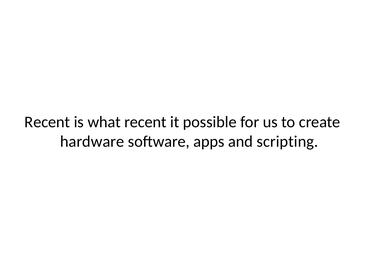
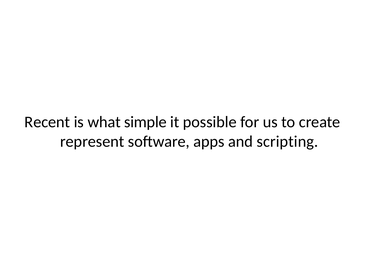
what recent: recent -> simple (145, 122)
hardware: hardware -> represent (92, 141)
